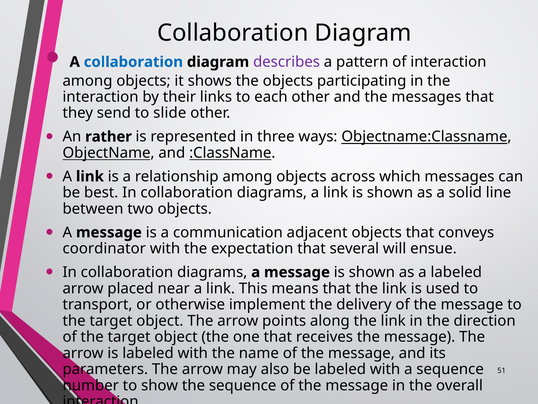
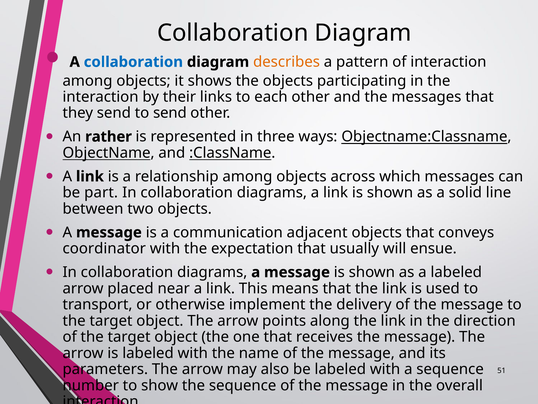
describes colour: purple -> orange (287, 62)
to slide: slide -> send (170, 113)
best: best -> part (101, 192)
several: several -> usually (354, 248)
